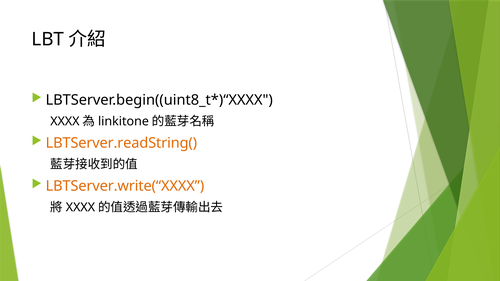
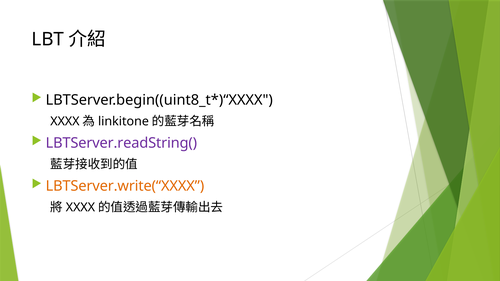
LBTServer.readString( colour: orange -> purple (121, 143)
